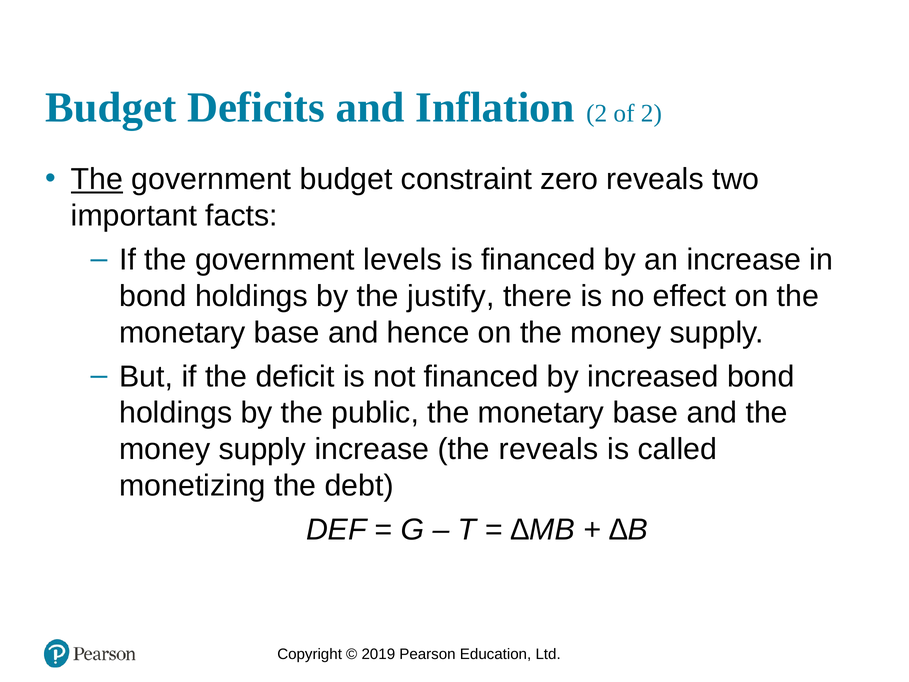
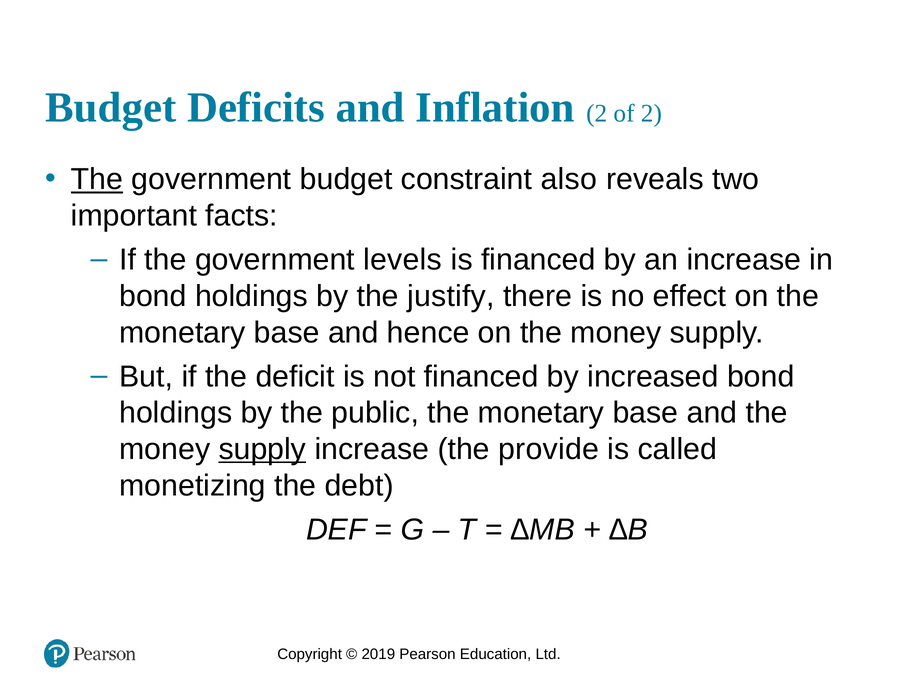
zero: zero -> also (569, 179)
supply underline: none -> present (262, 449)
the reveals: reveals -> provide (549, 449)
